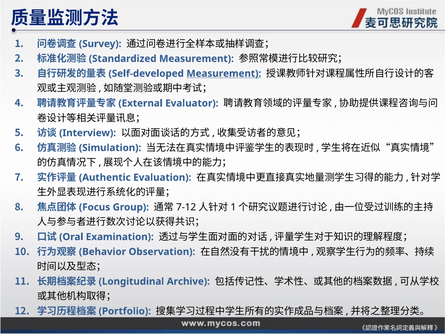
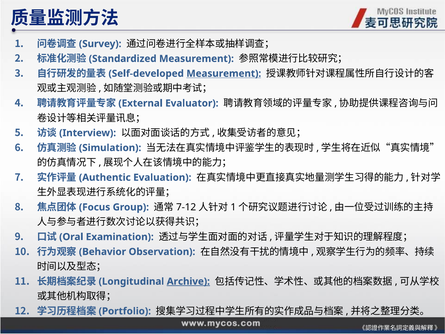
Archive underline: none -> present (188, 281)
